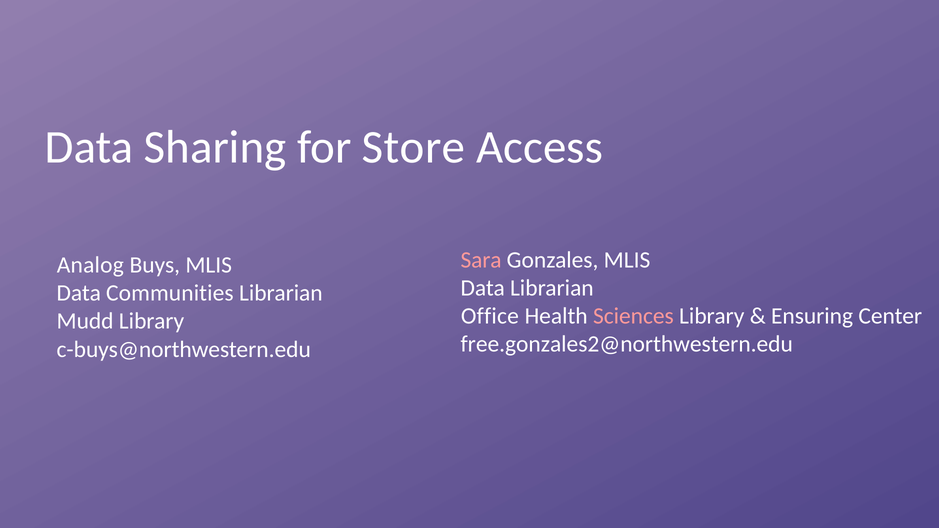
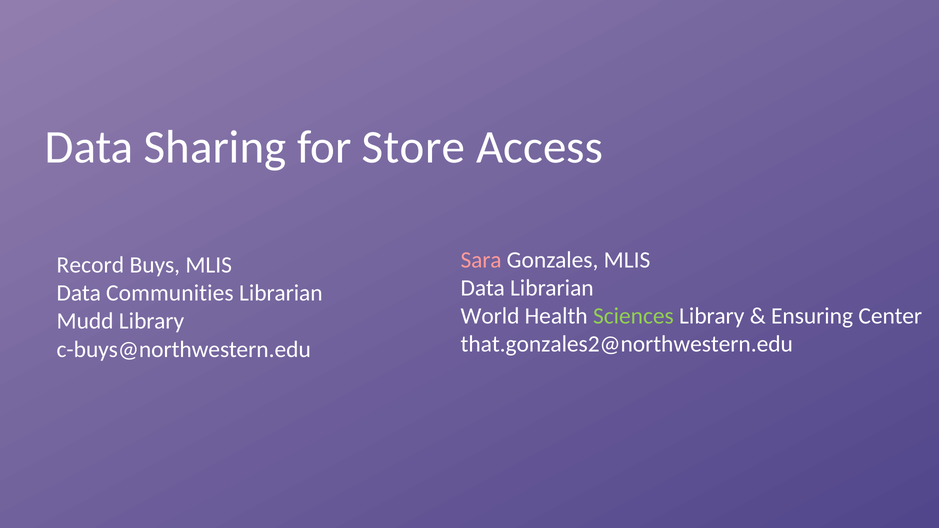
Analog: Analog -> Record (90, 265)
Office: Office -> World (490, 316)
Sciences colour: pink -> light green (633, 316)
free.gonzales2@northwestern.edu: free.gonzales2@northwestern.edu -> that.gonzales2@northwestern.edu (627, 344)
